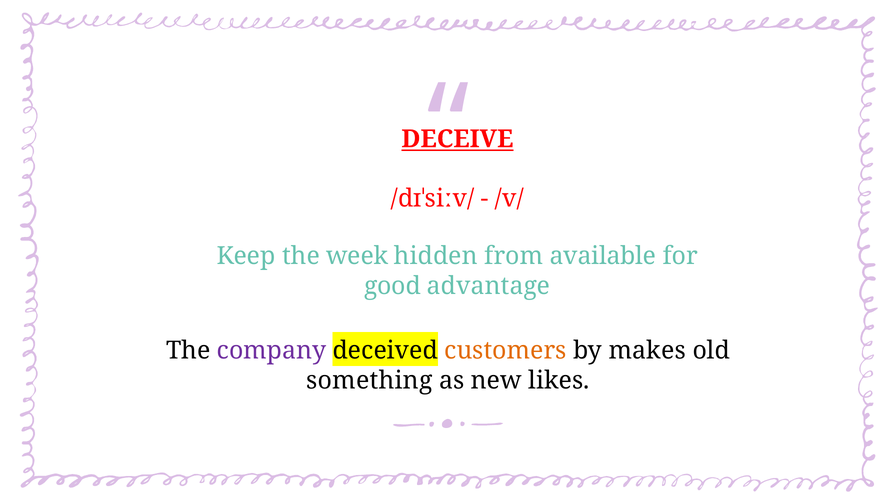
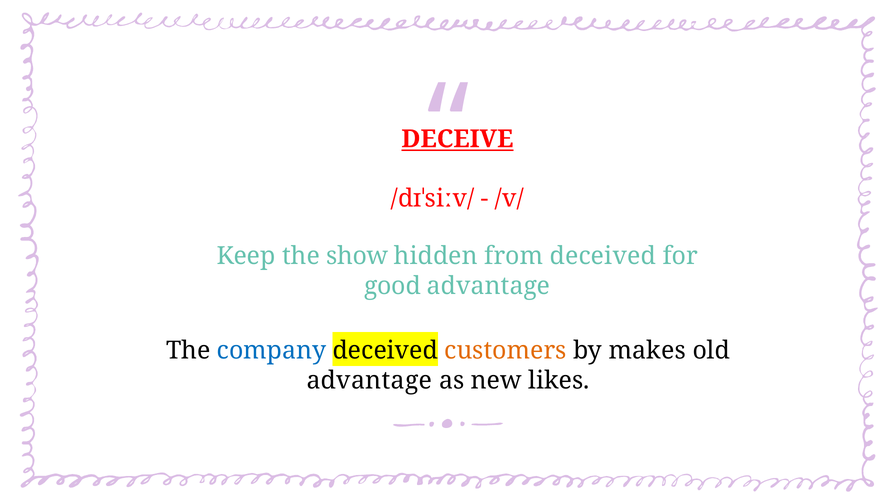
week: week -> show (357, 256)
from available: available -> deceived (603, 256)
company colour: purple -> blue (272, 351)
something: something -> advantage (369, 381)
